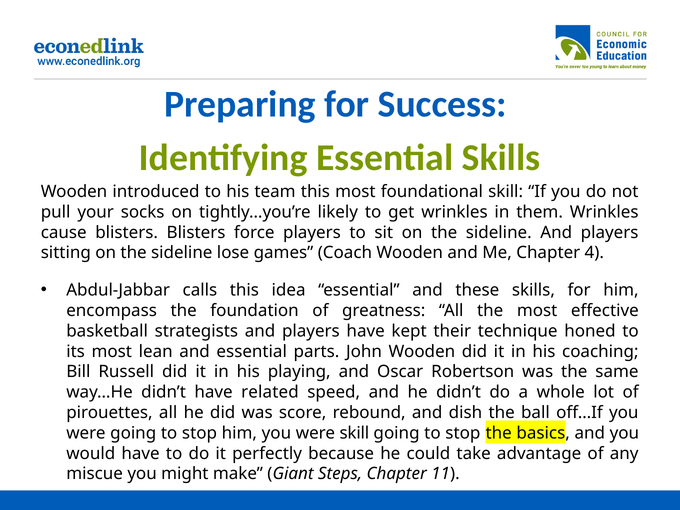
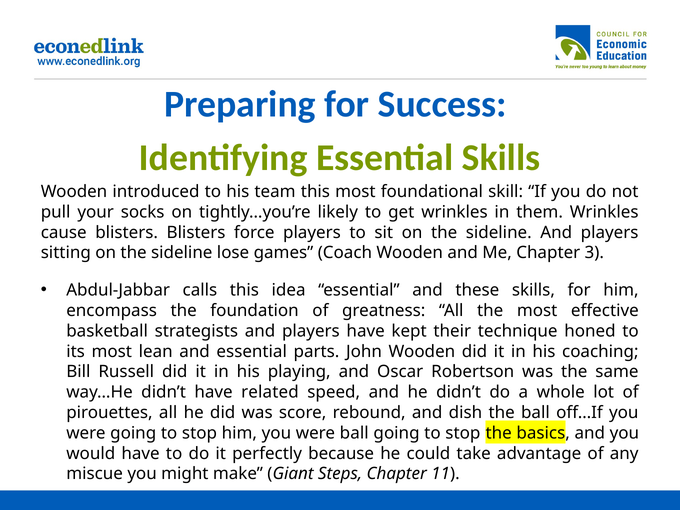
4: 4 -> 3 (594, 253)
were skill: skill -> ball (354, 433)
